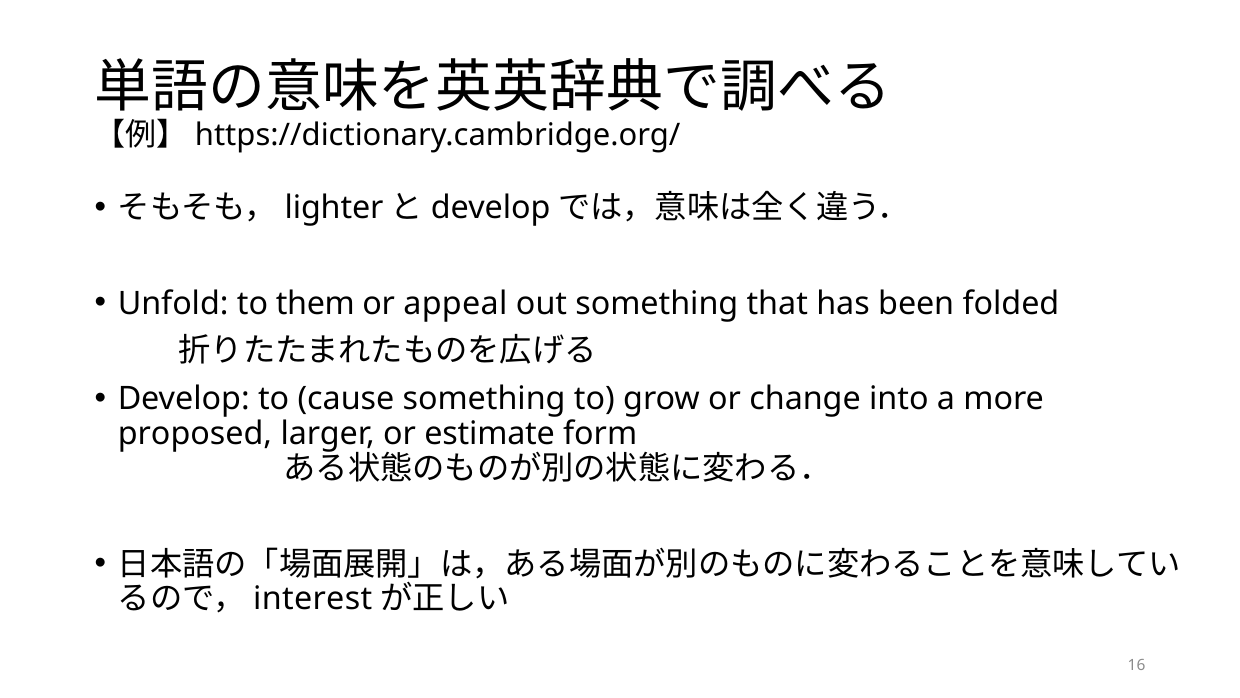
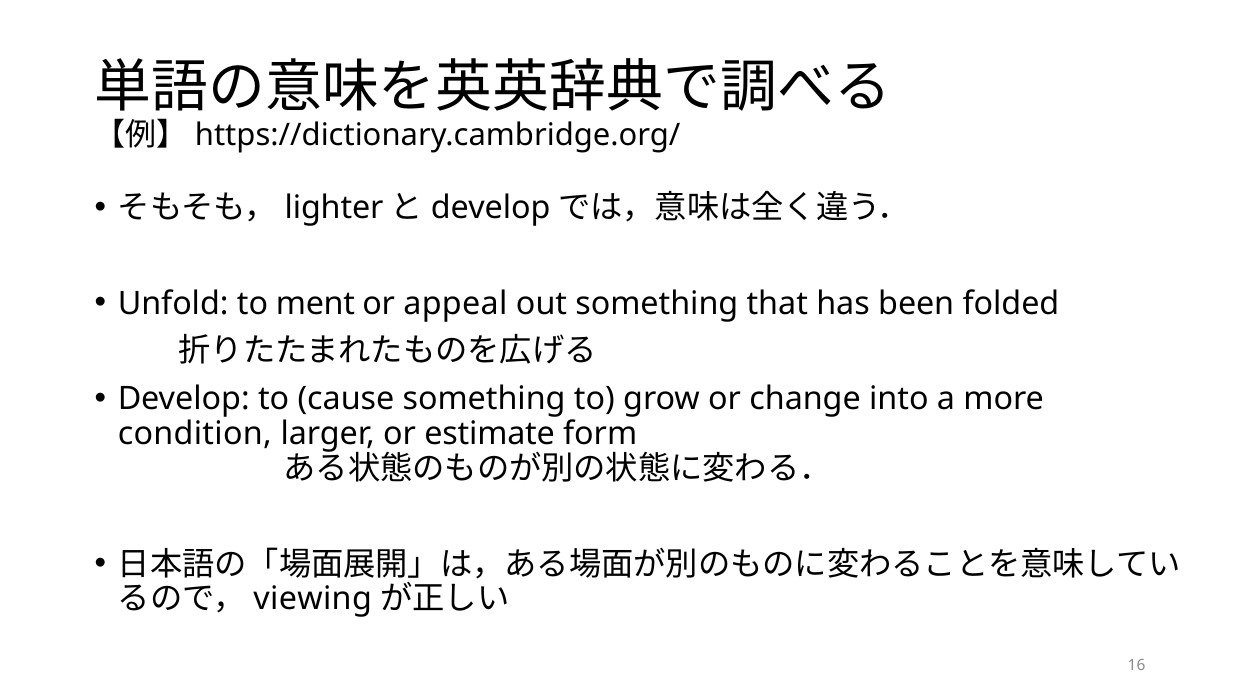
them: them -> ment (315, 303)
proposed: proposed -> condition (195, 434)
interest: interest -> viewing (313, 599)
